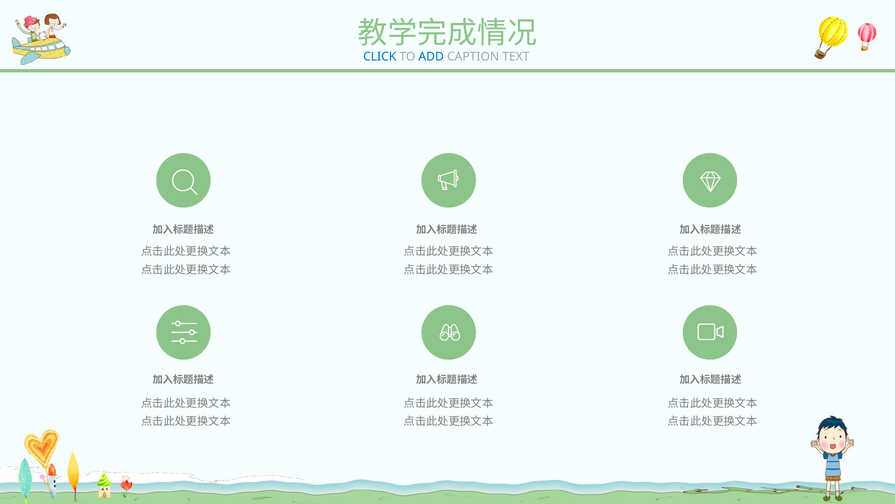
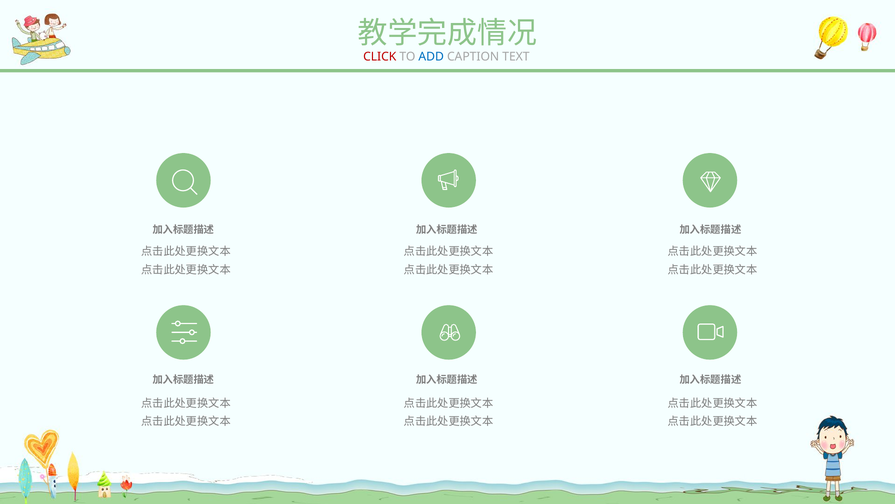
CLICK colour: blue -> red (380, 57)
